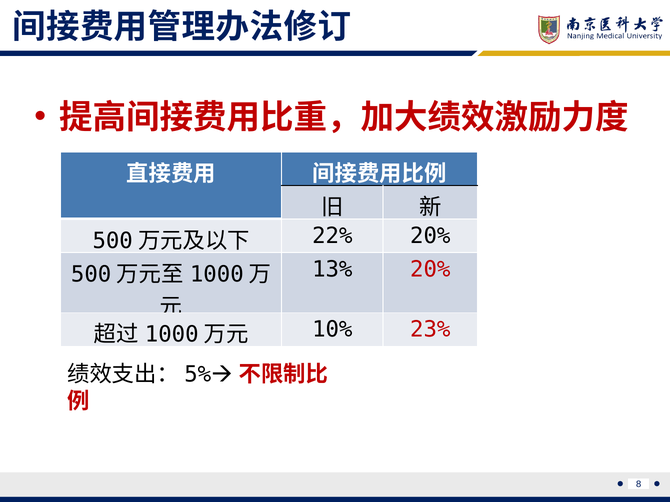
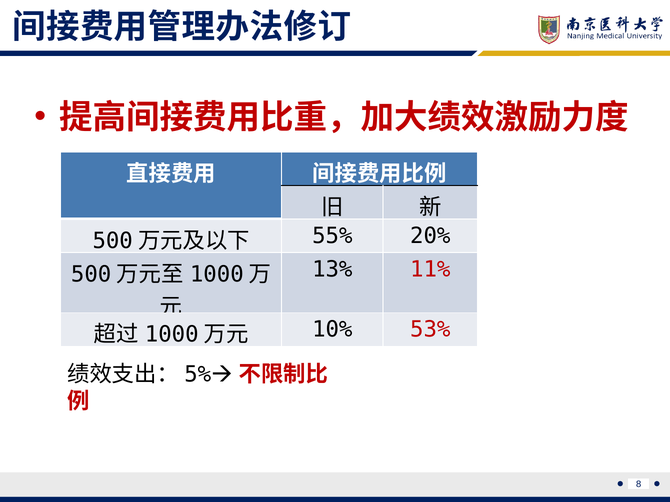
22%: 22% -> 55% (332, 236)
13% 20%: 20% -> 11% (430, 269)
23%: 23% -> 53% (430, 330)
